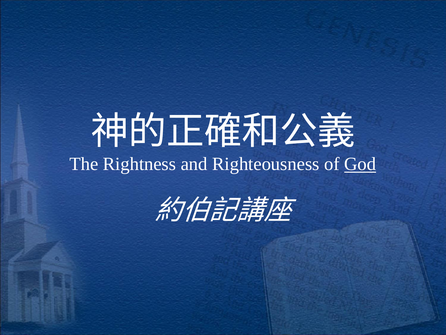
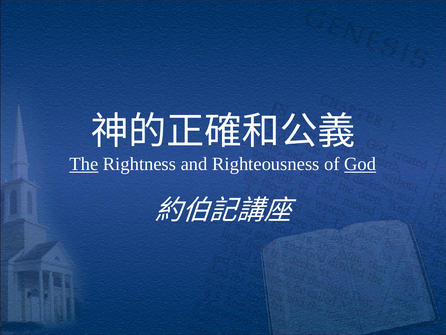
The underline: none -> present (84, 164)
